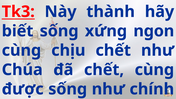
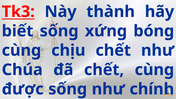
ngon: ngon -> bóng (154, 31)
